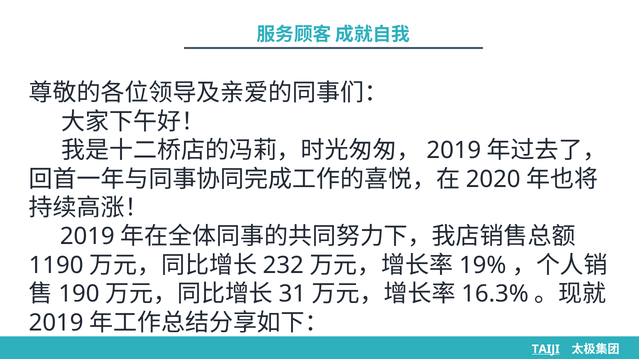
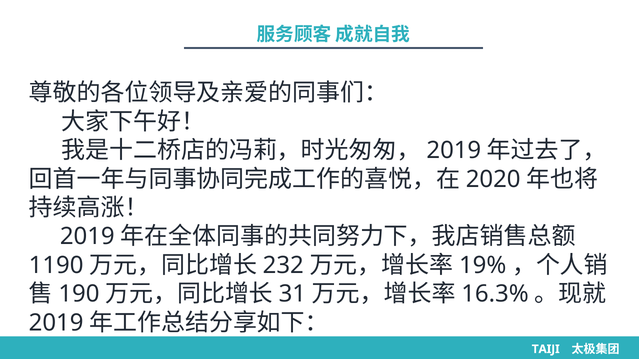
TAIJI underline: present -> none (546, 350)
